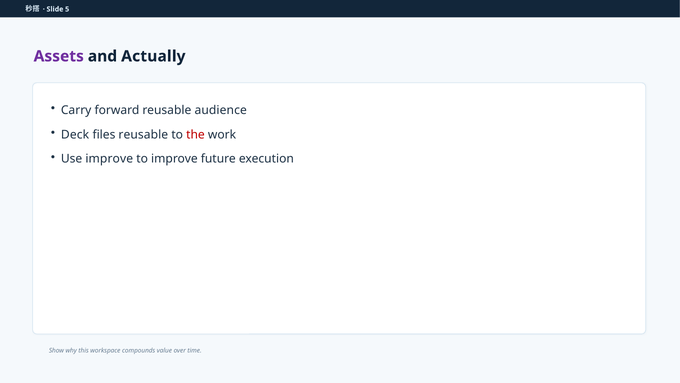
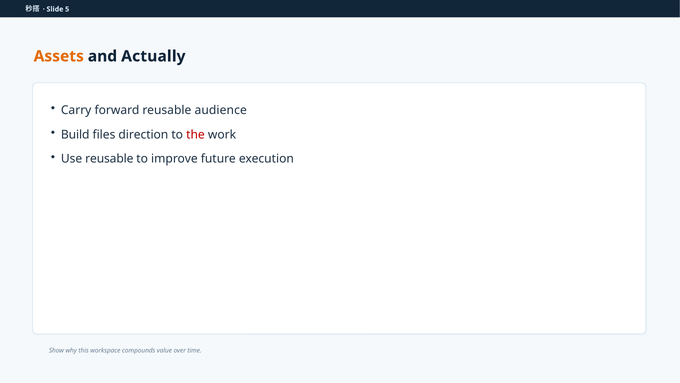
Assets colour: purple -> orange (59, 56)
Deck: Deck -> Build (75, 134)
files reusable: reusable -> direction (143, 134)
Use improve: improve -> reusable (109, 159)
